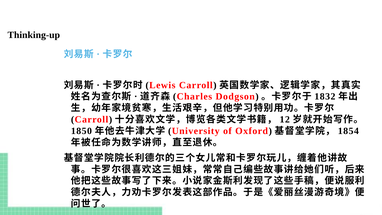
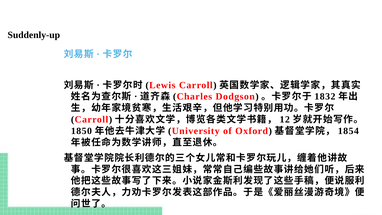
Thinking-up: Thinking-up -> Suddenly-up (34, 35)
